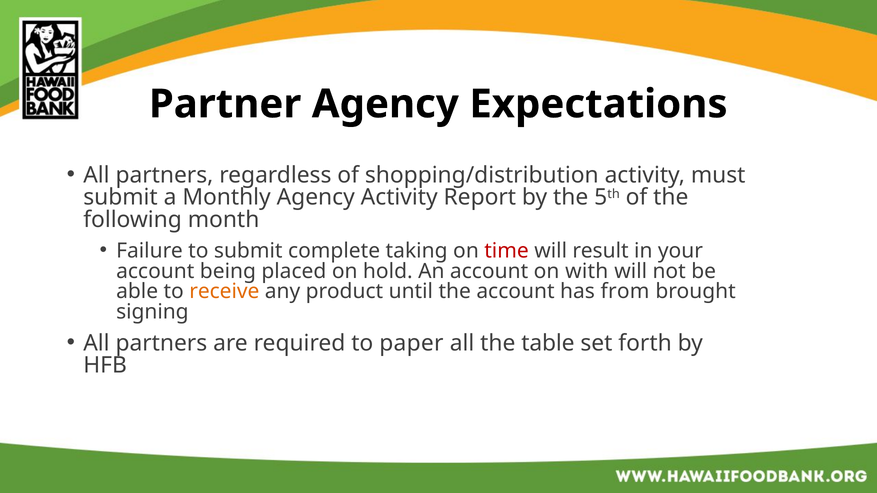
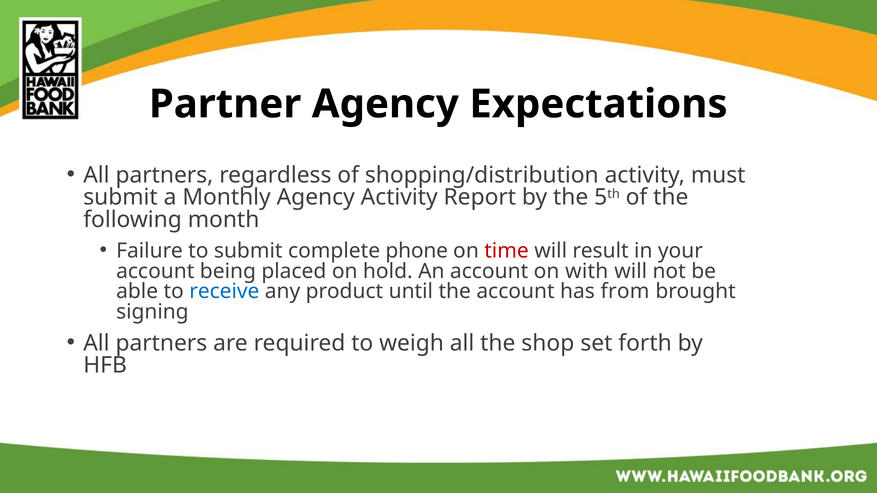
taking: taking -> phone (417, 251)
receive colour: orange -> blue (224, 292)
paper: paper -> weigh (412, 343)
table: table -> shop (548, 343)
